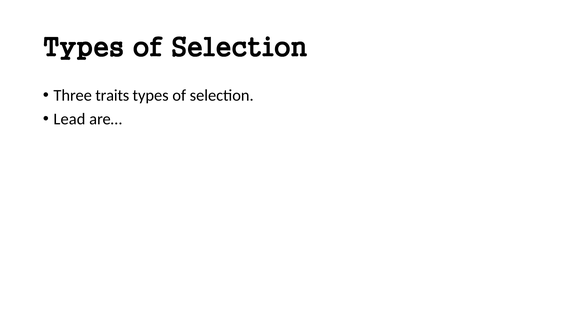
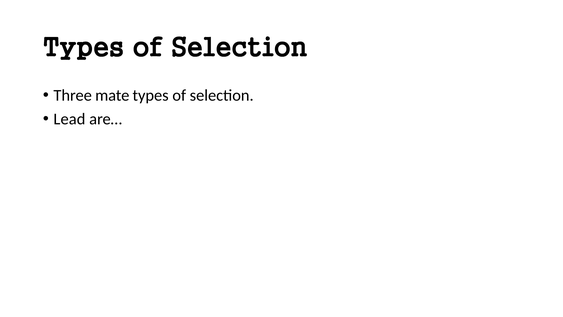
traits: traits -> mate (112, 95)
